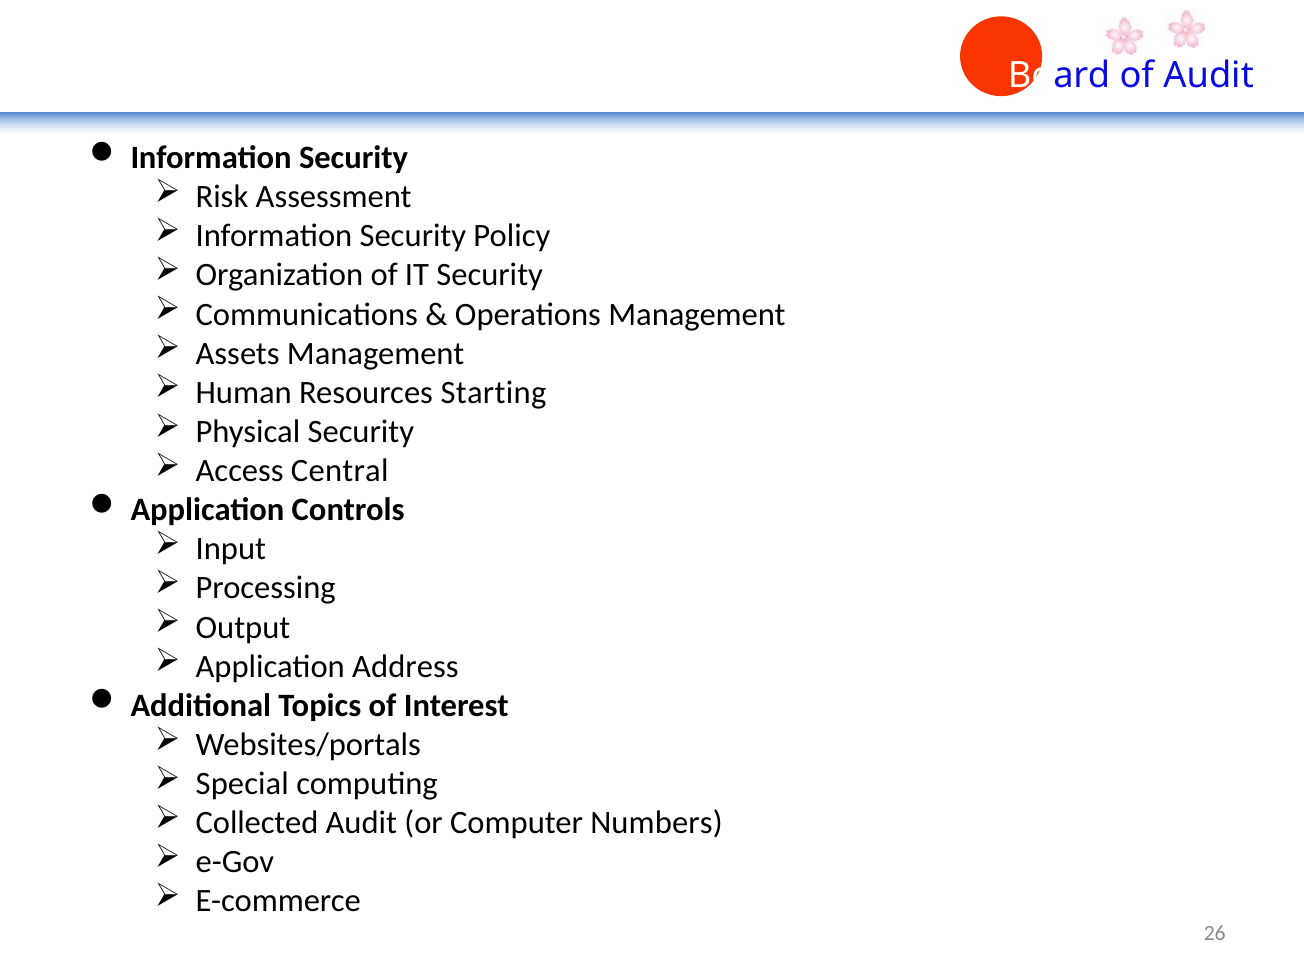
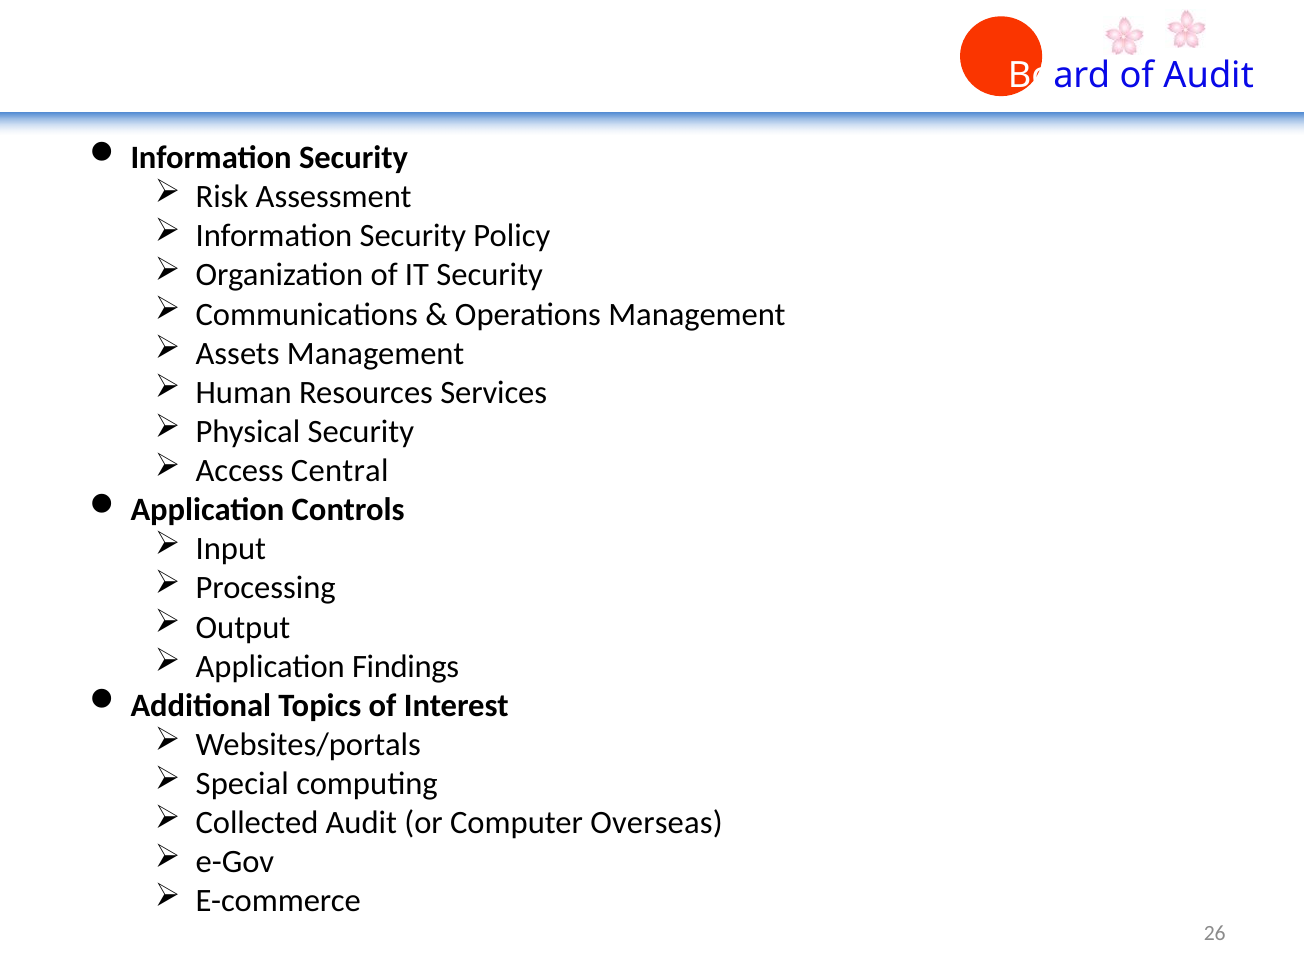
Starting: Starting -> Services (494, 393)
Address: Address -> Findings (406, 666)
Numbers: Numbers -> Overseas (656, 823)
